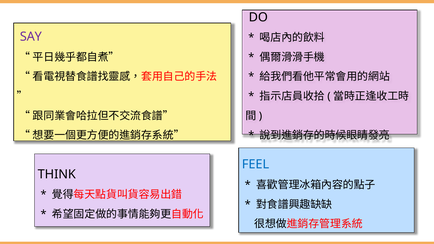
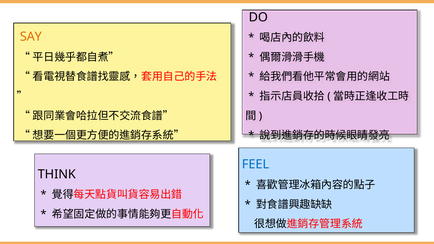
SAY colour: purple -> orange (31, 37)
